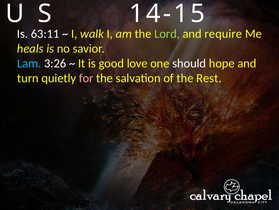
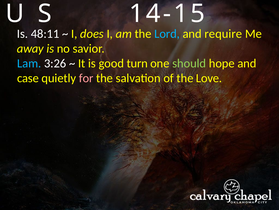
63:11: 63:11 -> 48:11 (45, 34)
walk: walk -> does (92, 34)
Lord colour: light green -> light blue (167, 34)
heals: heals -> away (30, 48)
love: love -> turn (137, 63)
should colour: white -> light green (189, 63)
turn: turn -> case (28, 78)
Rest: Rest -> Love (209, 78)
